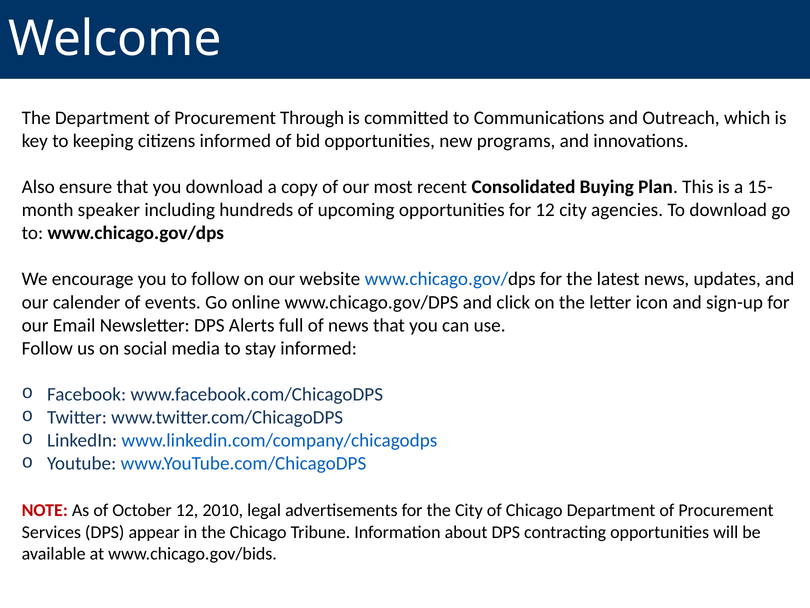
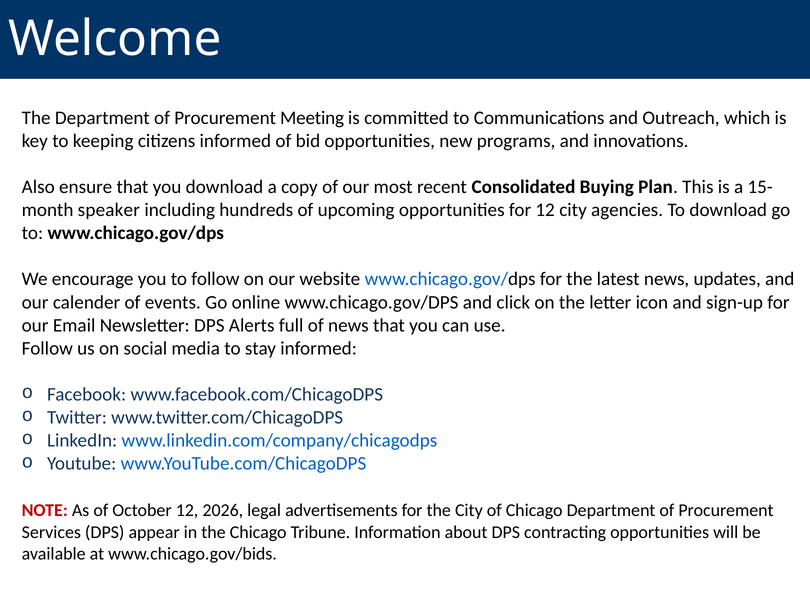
Through: Through -> Meeting (312, 118)
2010: 2010 -> 2026 (223, 510)
